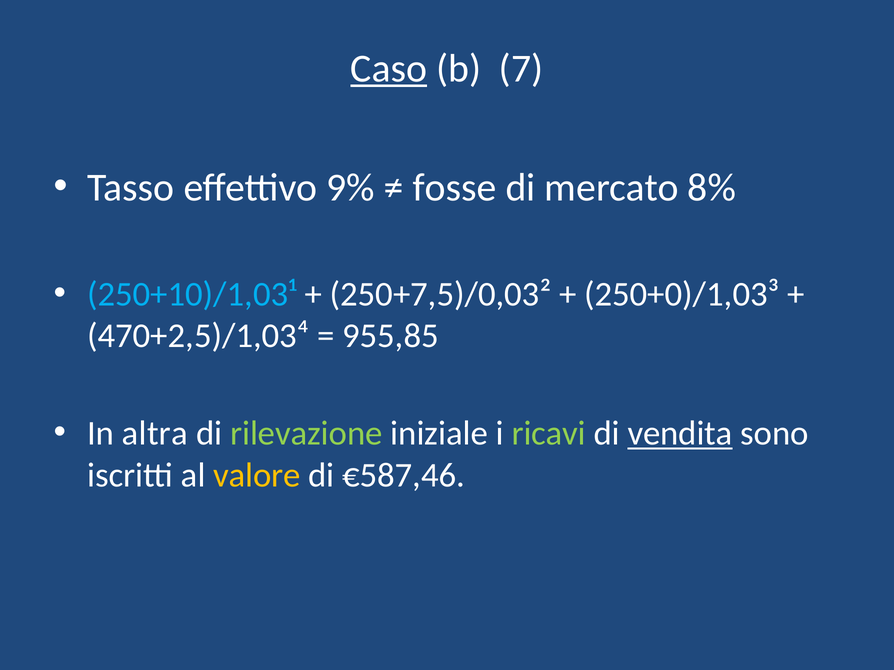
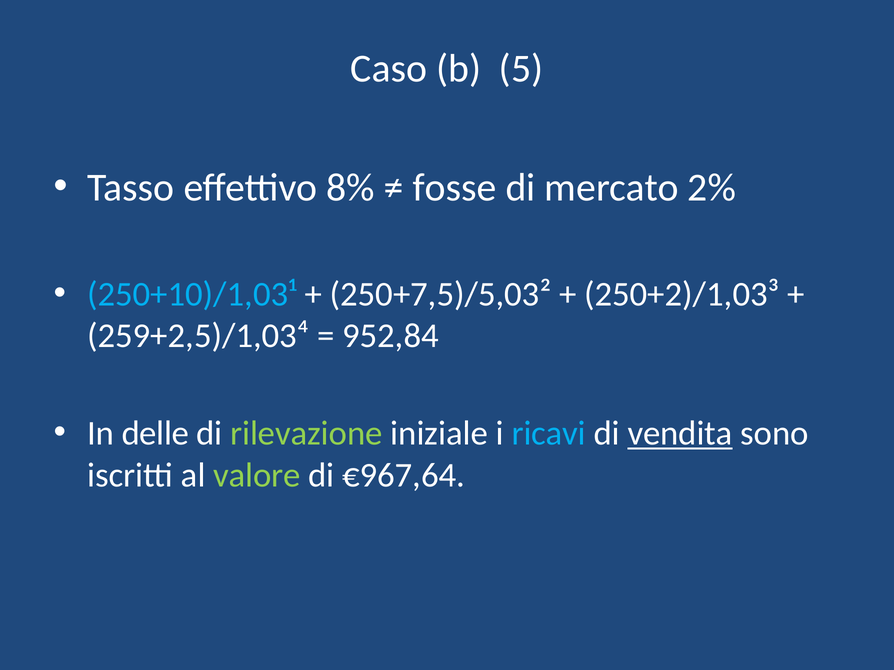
Caso underline: present -> none (389, 69)
7: 7 -> 5 (521, 69)
9%: 9% -> 8% (351, 188)
8%: 8% -> 2% (712, 188)
250+7,5)/0,03²: 250+7,5)/0,03² -> 250+7,5)/5,03² (440, 295)
250+0)/1,03³: 250+0)/1,03³ -> 250+2)/1,03³ (682, 295)
470+2,5)/1,03⁴: 470+2,5)/1,03⁴ -> 259+2,5)/1,03⁴ (198, 336)
955,85: 955,85 -> 952,84 (391, 336)
altra: altra -> delle (155, 434)
ricavi colour: light green -> light blue (549, 434)
valore colour: yellow -> light green (257, 475)
€587,46: €587,46 -> €967,64 (404, 475)
